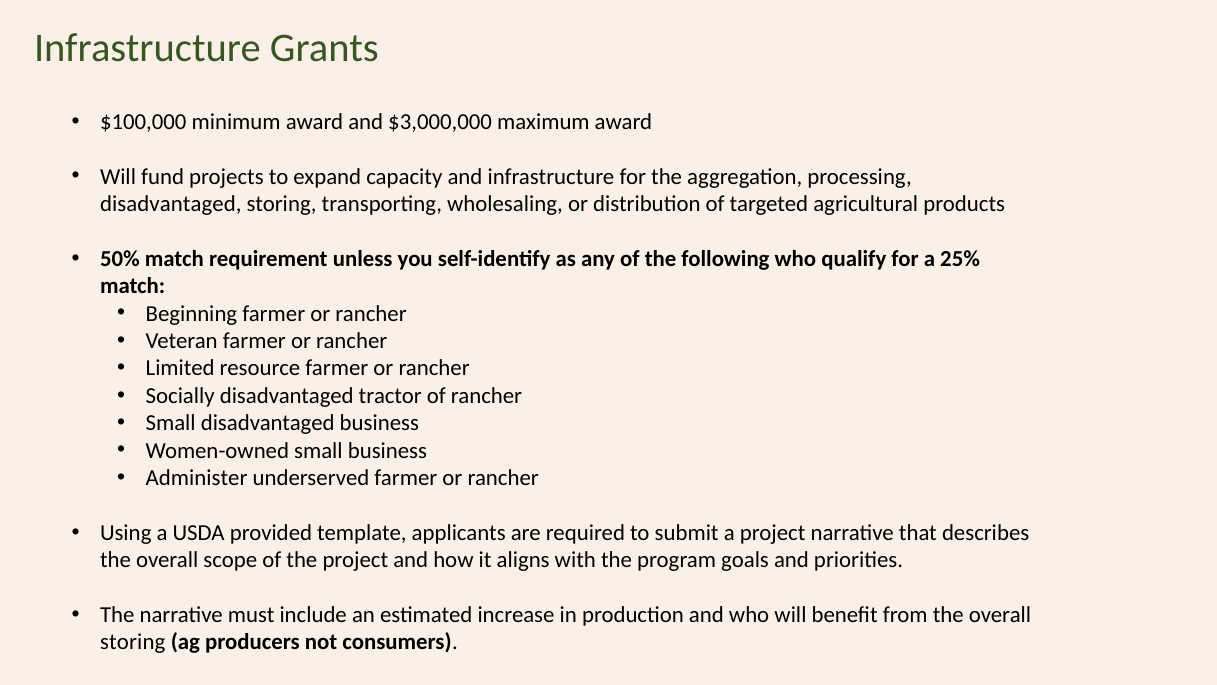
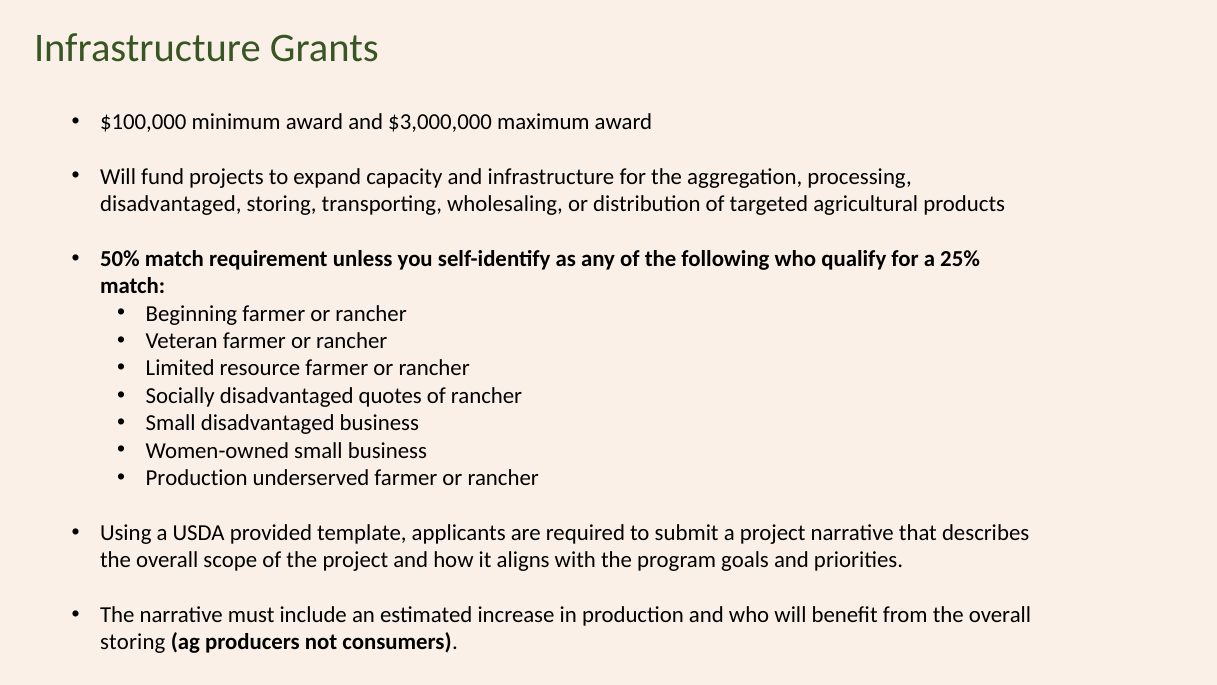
tractor: tractor -> quotes (390, 395)
Administer: Administer -> Production (197, 478)
